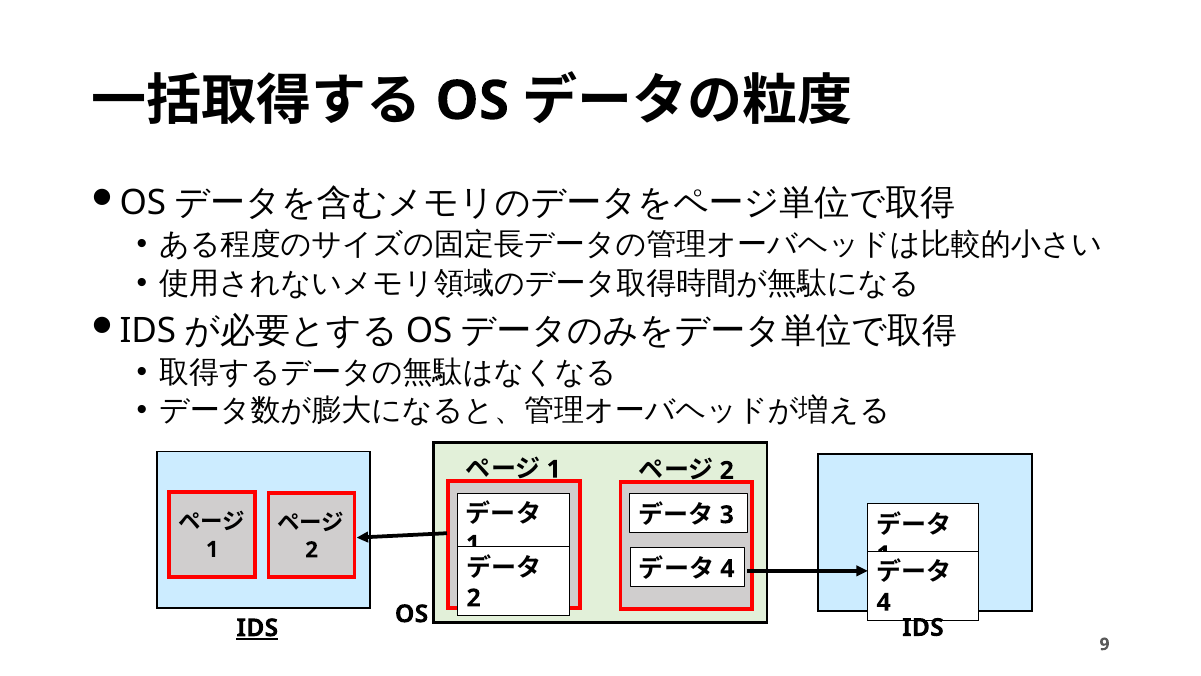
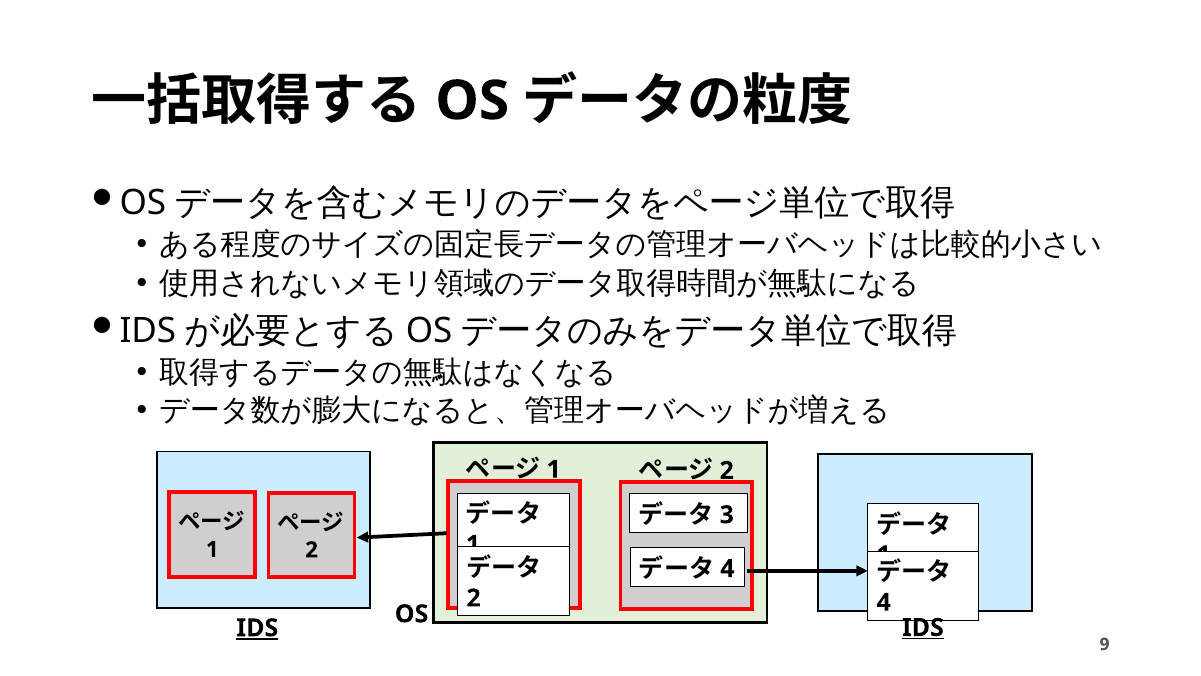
IDS underline: none -> present (923, 627)
